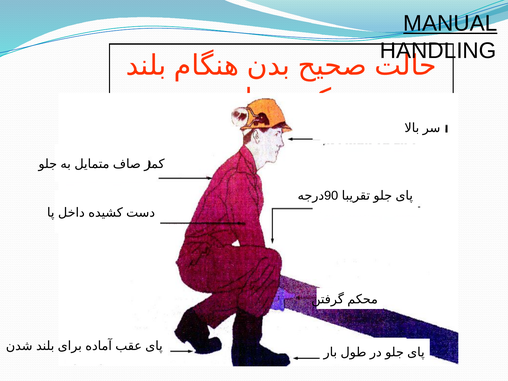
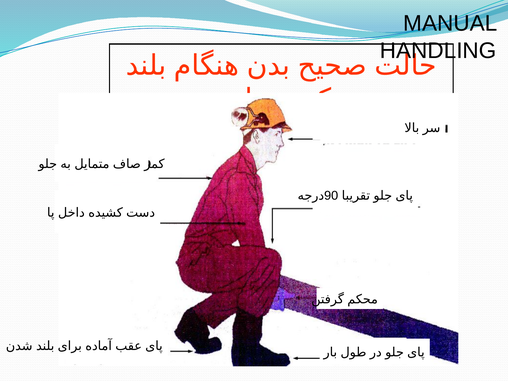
MANUAL underline: present -> none (450, 23)
